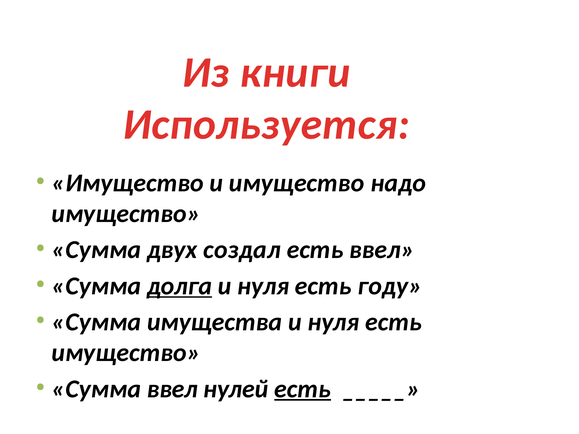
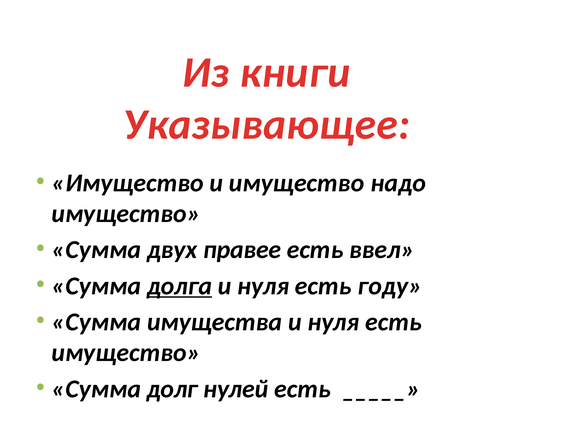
Используется: Используется -> Указывающее (266, 125)
создал: создал -> правее (242, 250)
ввел: ввел -> долг (172, 389)
есть underline: present -> none (303, 389)
